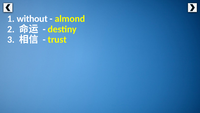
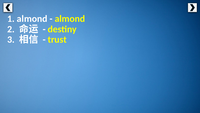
1 without: without -> almond (32, 19)
